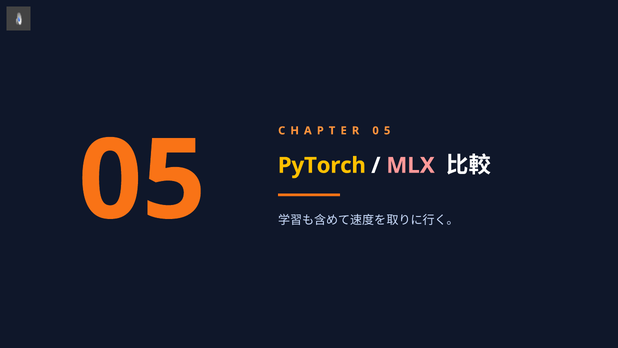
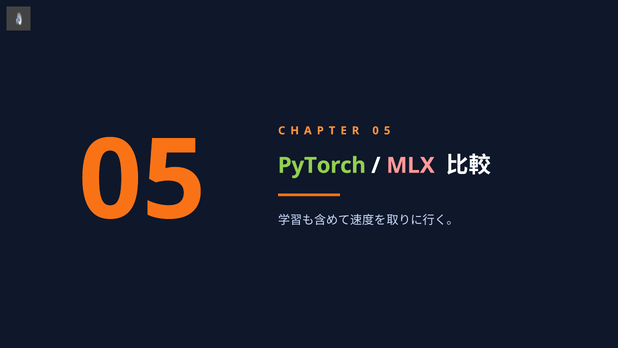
PyTorch colour: yellow -> light green (322, 165)
